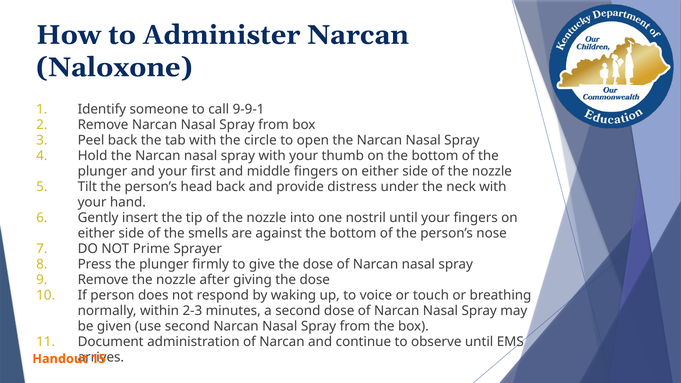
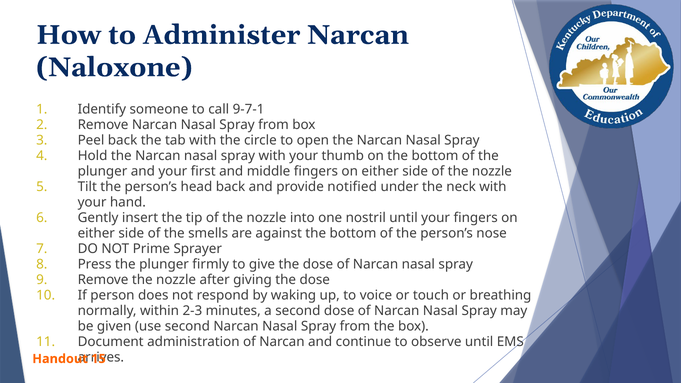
9-9-1: 9-9-1 -> 9-7-1 (249, 109)
distress: distress -> notified (352, 187)
